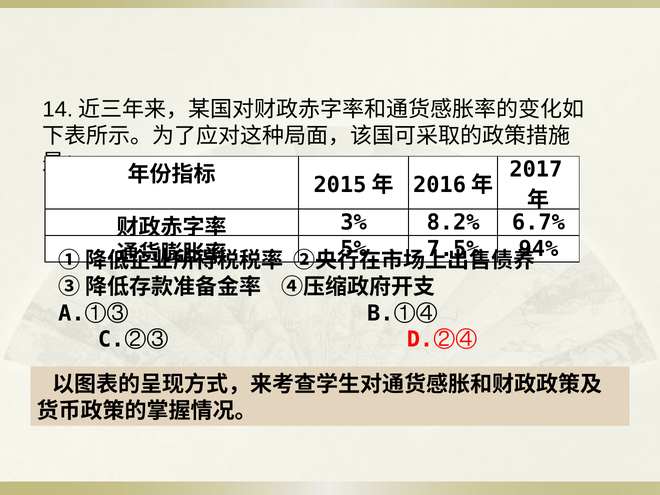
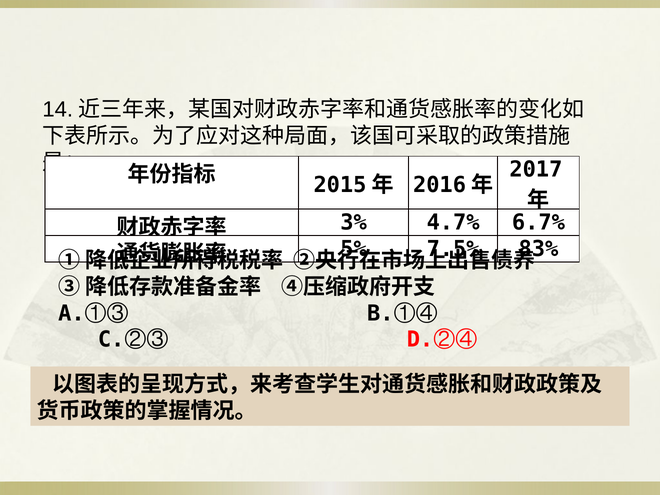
8.2%: 8.2% -> 4.7% (453, 223)
94%: 94% -> 83% (538, 249)
